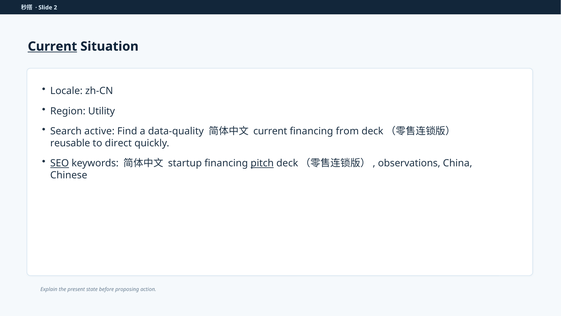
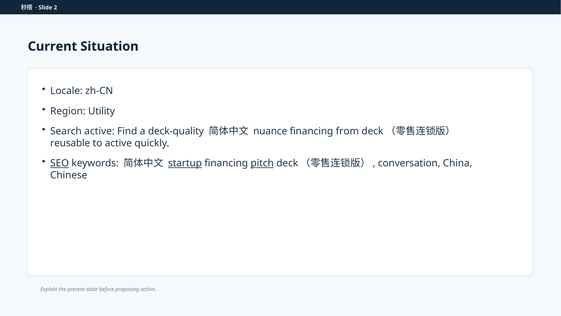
Current underline: present -> none (52, 46)
data-quality: data-quality -> deck-quality (176, 131)
current: current -> nuance (270, 131)
to direct: direct -> active (118, 143)
startup underline: none -> present (185, 163)
observations: observations -> conversation (409, 163)
